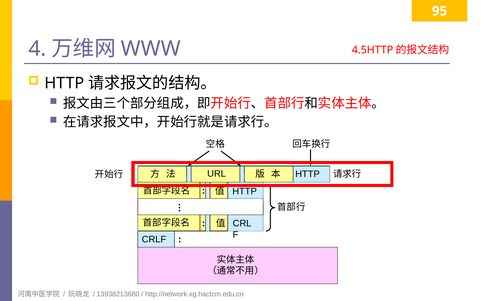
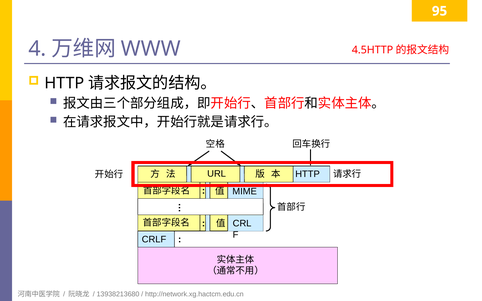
HTTP: HTTP -> MIME (245, 192)
